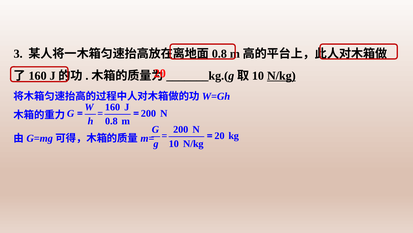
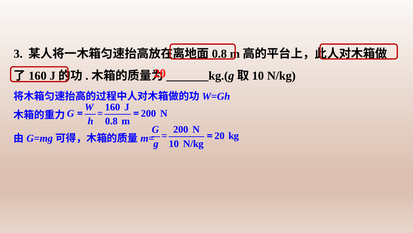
N/kg underline: present -> none (281, 76)
